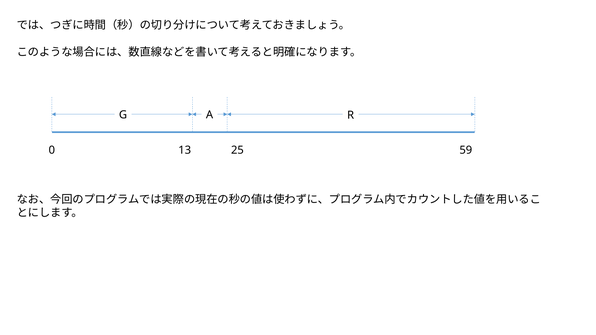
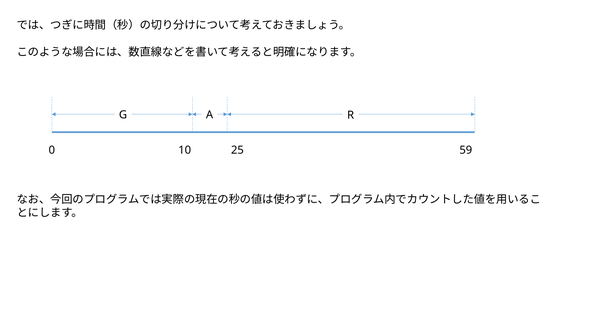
13: 13 -> 10 (185, 150)
